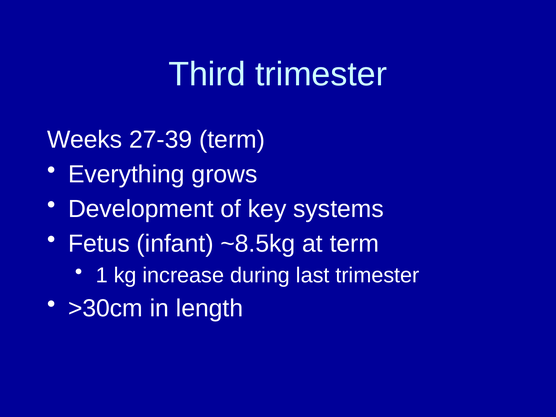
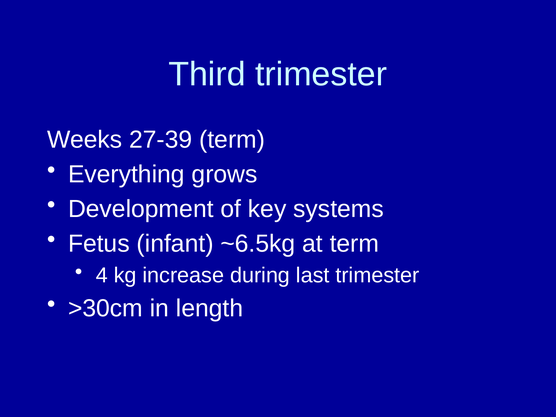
~8.5kg: ~8.5kg -> ~6.5kg (258, 244)
1: 1 -> 4 (102, 276)
